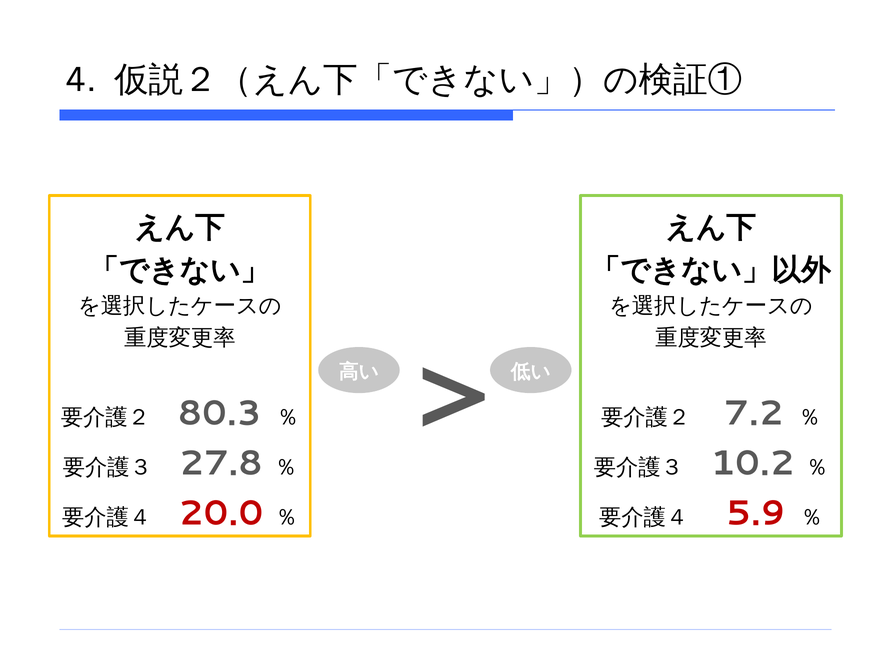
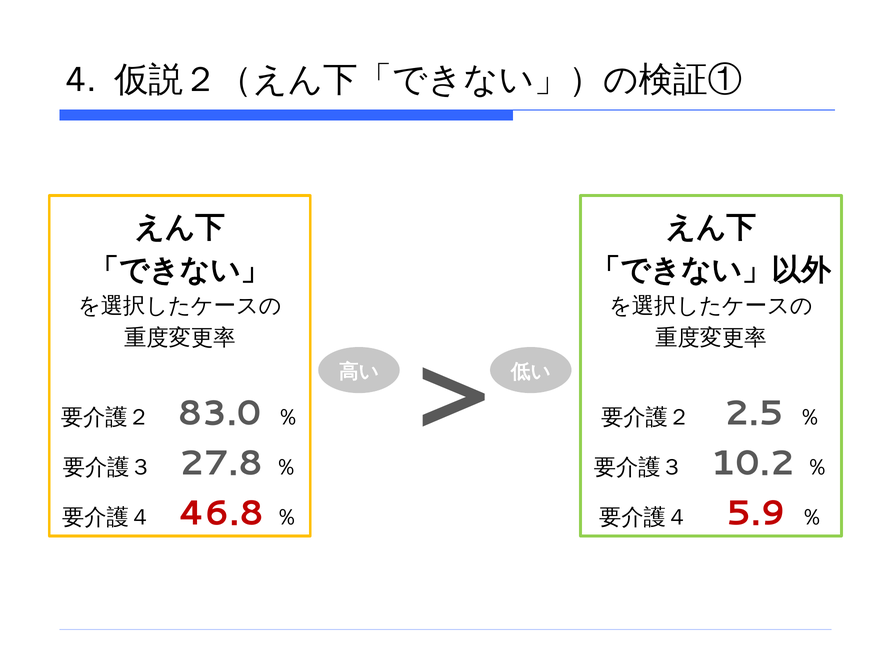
80.3: 80.3 -> 83.0 (219, 413)
7.2: 7.2 -> 2.5 (754, 413)
20.0: 20.0 -> 46.8 (221, 513)
